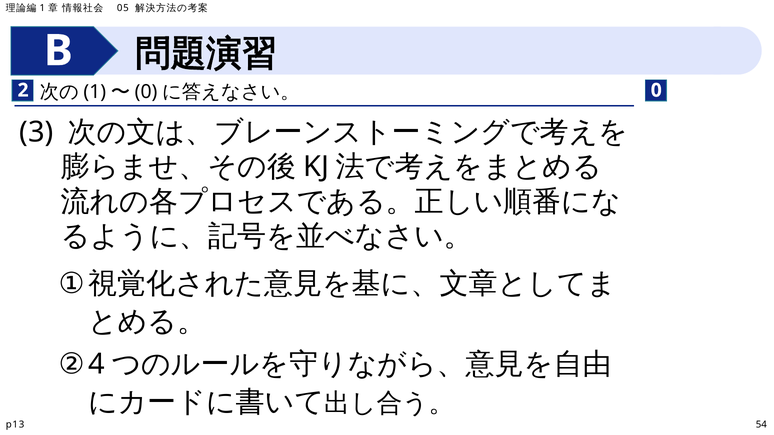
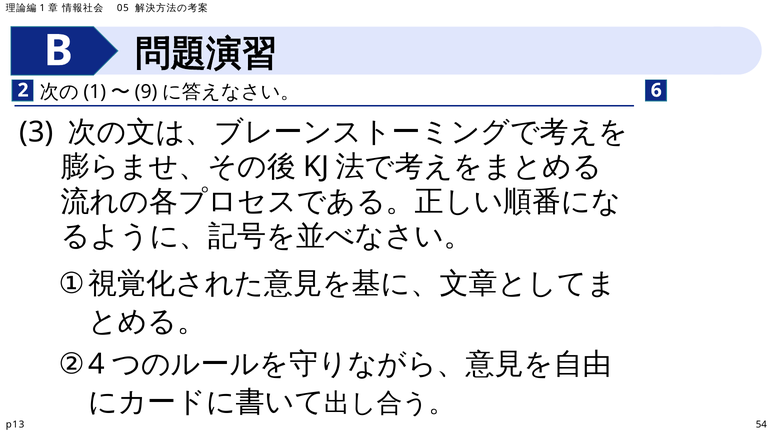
0: 0 -> 9 (146, 92)
2 0: 0 -> 6 (656, 90)
